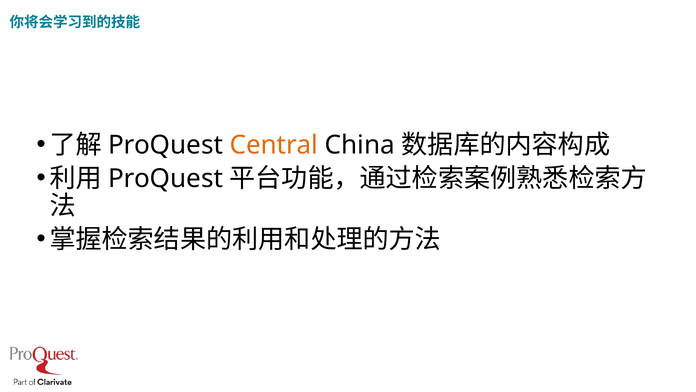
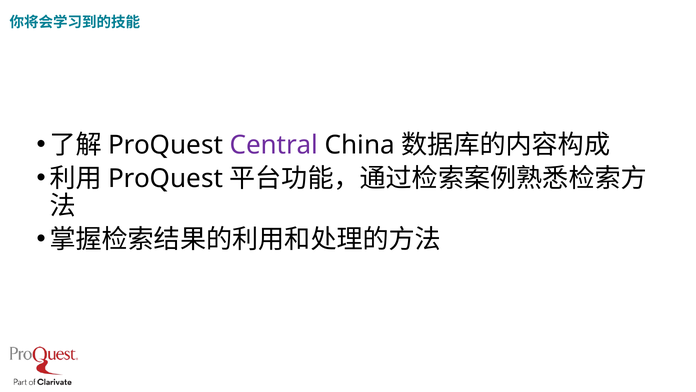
Central colour: orange -> purple (274, 145)
